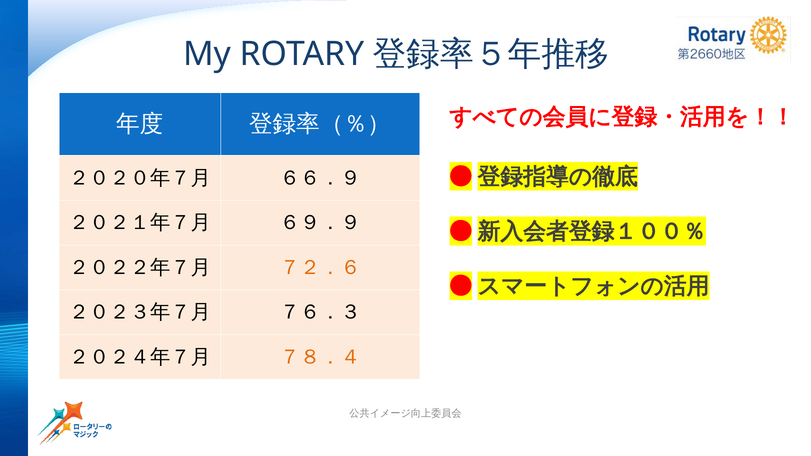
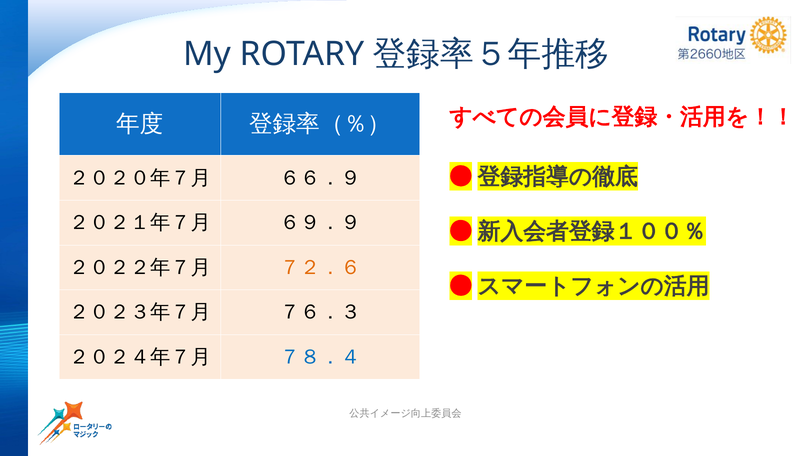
７８．４ colour: orange -> blue (320, 357)
